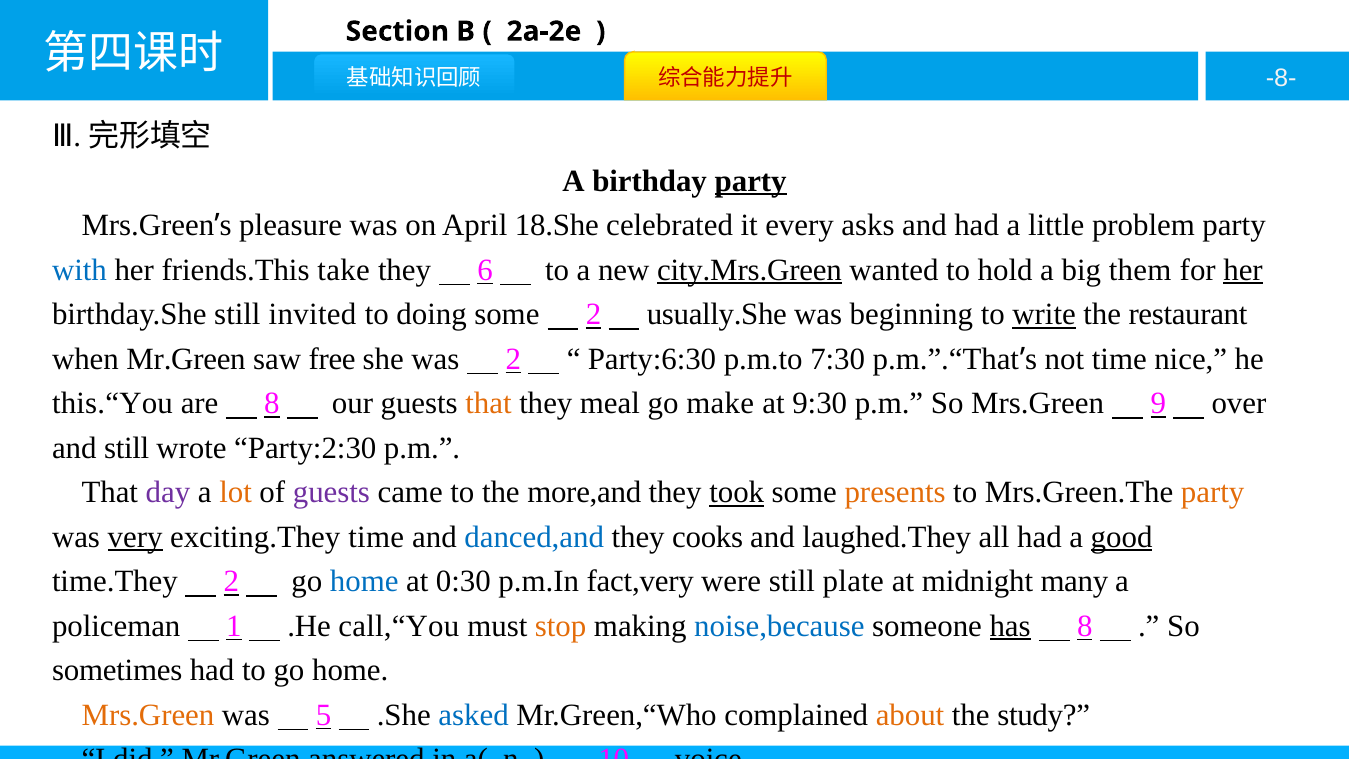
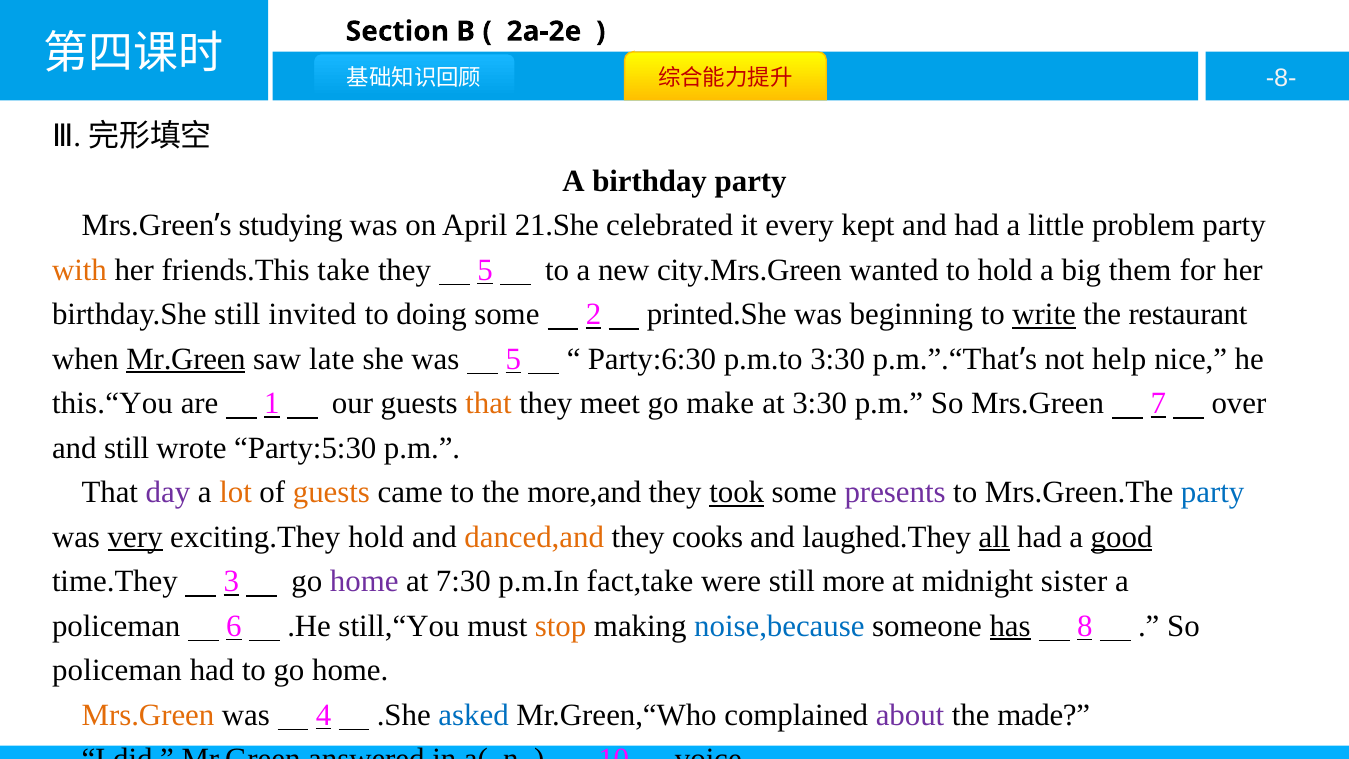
party underline: present -> none (751, 181)
pleasure: pleasure -> studying (291, 225)
18.She: 18.She -> 21.She (557, 225)
asks: asks -> kept (868, 225)
with colour: blue -> orange (79, 270)
they 6: 6 -> 5 (485, 270)
city.Mrs.Green underline: present -> none (749, 270)
her underline: present -> none (1243, 270)
usually.She: usually.She -> printed.She (717, 314)
Mr.Green underline: none -> present (186, 359)
free: free -> late (332, 359)
was 2: 2 -> 5 (513, 359)
p.m.to 7:30: 7:30 -> 3:30 (838, 359)
not time: time -> help (1119, 359)
are 8: 8 -> 1 (272, 403)
meal: meal -> meet (610, 403)
at 9:30: 9:30 -> 3:30 (820, 403)
9: 9 -> 7 (1158, 403)
Party:2:30: Party:2:30 -> Party:5:30 (305, 448)
guests colour: purple -> orange (331, 492)
presents colour: orange -> purple (895, 492)
party colour: orange -> blue (1213, 492)
exciting.They time: time -> hold (376, 537)
danced,and colour: blue -> orange (534, 537)
all underline: none -> present (994, 537)
time.They 2: 2 -> 3 (231, 581)
home colour: blue -> purple (364, 581)
0:30: 0:30 -> 7:30 (463, 581)
fact,very: fact,very -> fact,take (640, 581)
plate: plate -> more (854, 581)
many: many -> sister (1074, 581)
1: 1 -> 6 (234, 626)
call,“You: call,“You -> still,“You (399, 626)
sometimes: sometimes -> policeman (117, 670)
5: 5 -> 4 (324, 715)
about colour: orange -> purple (910, 715)
study: study -> made (1044, 715)
